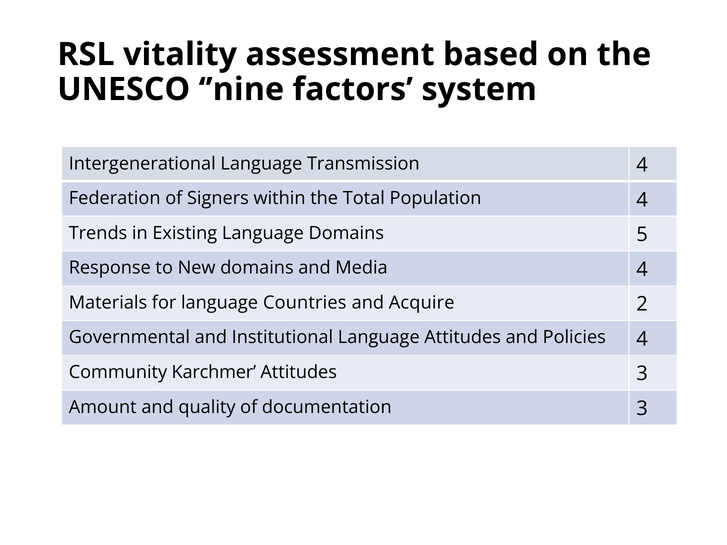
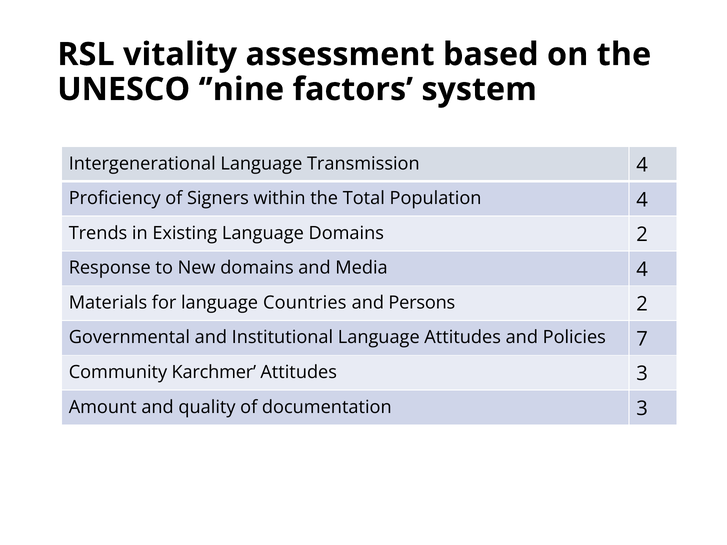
Federation: Federation -> Proficiency (115, 198)
Domains 5: 5 -> 2 (642, 235)
Acquire: Acquire -> Persons (422, 303)
Policies 4: 4 -> 7 (642, 339)
